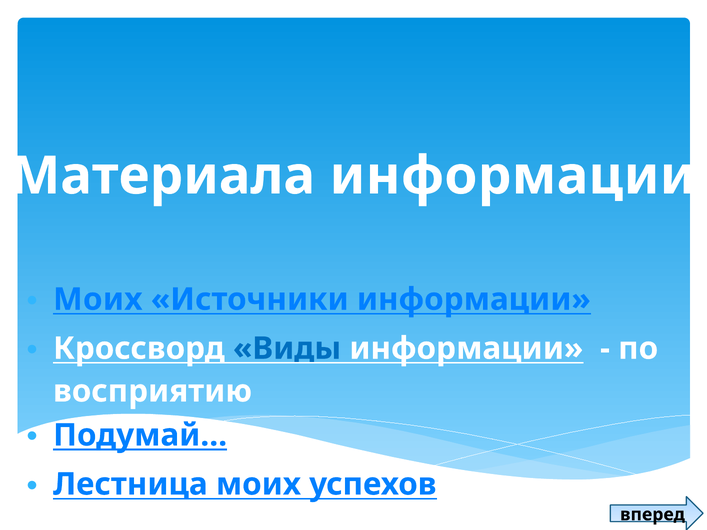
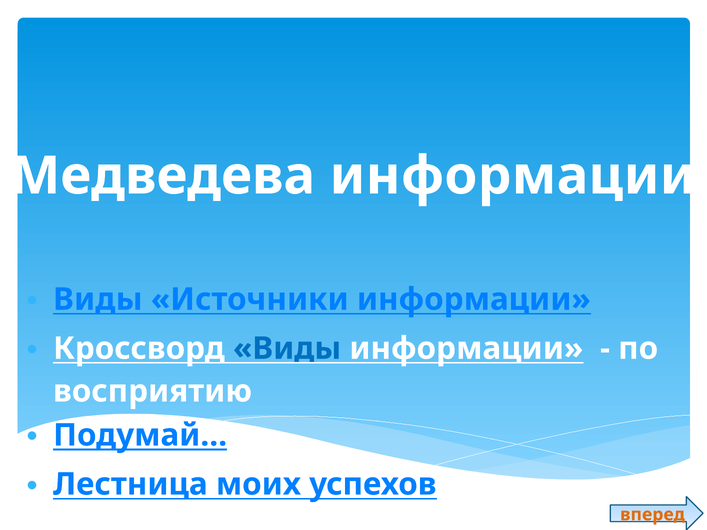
Материала: Материала -> Медведева (163, 176)
Моих: Моих -> Виды (98, 300)
вперед colour: black -> orange (652, 515)
